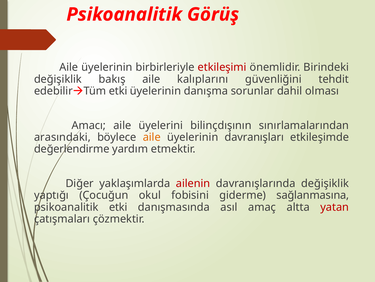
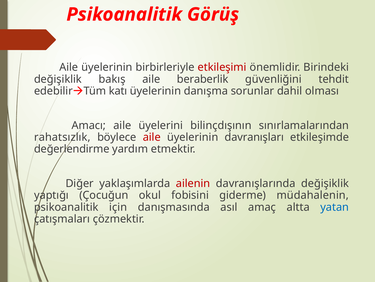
kalıplarını: kalıplarını -> beraberlik (203, 79)
edebilirTüm etki: etki -> katı (118, 91)
arasındaki: arasındaki -> rahatsızlık (62, 137)
aile colour: orange -> red (152, 137)
sağlanmasına: sağlanmasına -> müdahalenin (313, 195)
psikoanalitik etki: etki -> için (118, 207)
yatan colour: red -> blue (335, 207)
